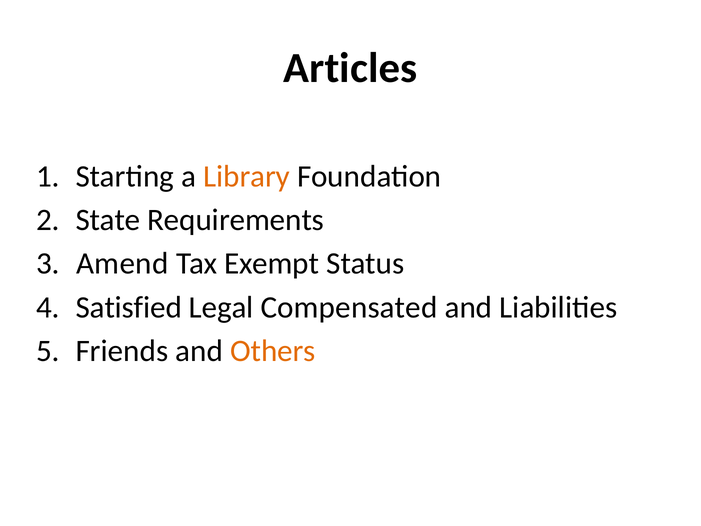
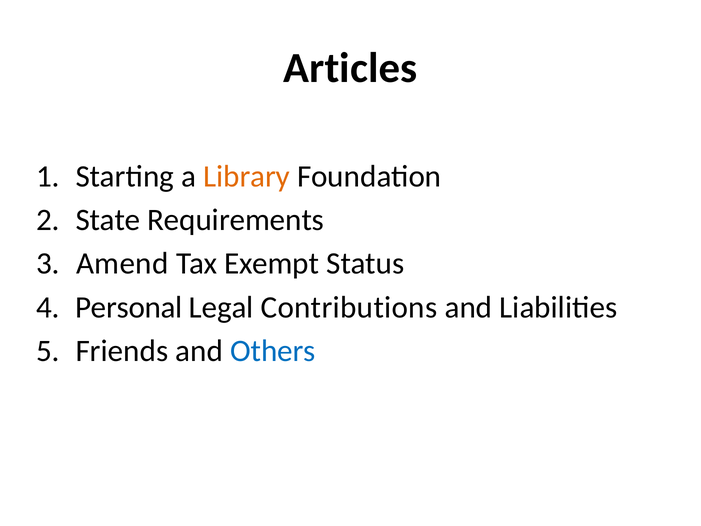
Satisfied: Satisfied -> Personal (129, 307)
Compensated: Compensated -> Contributions (349, 307)
Others colour: orange -> blue (273, 351)
